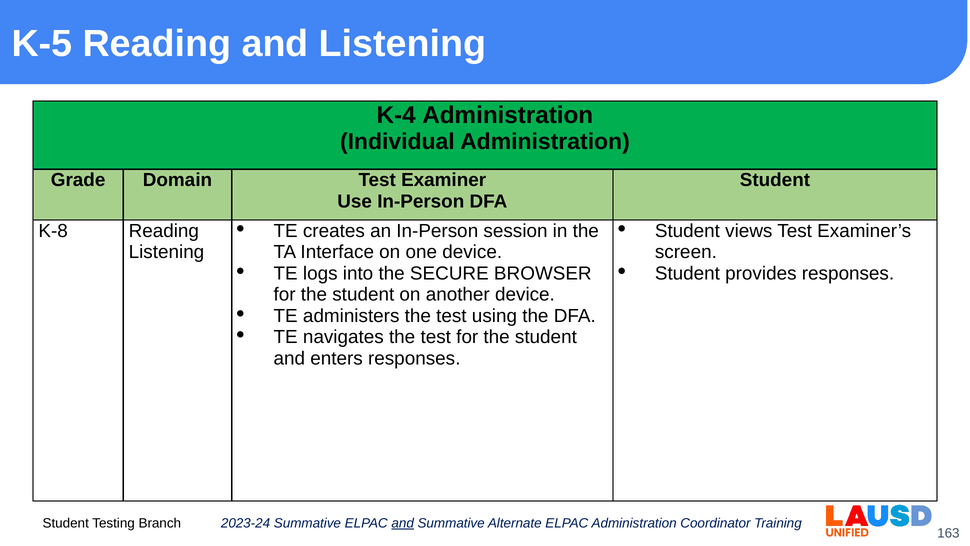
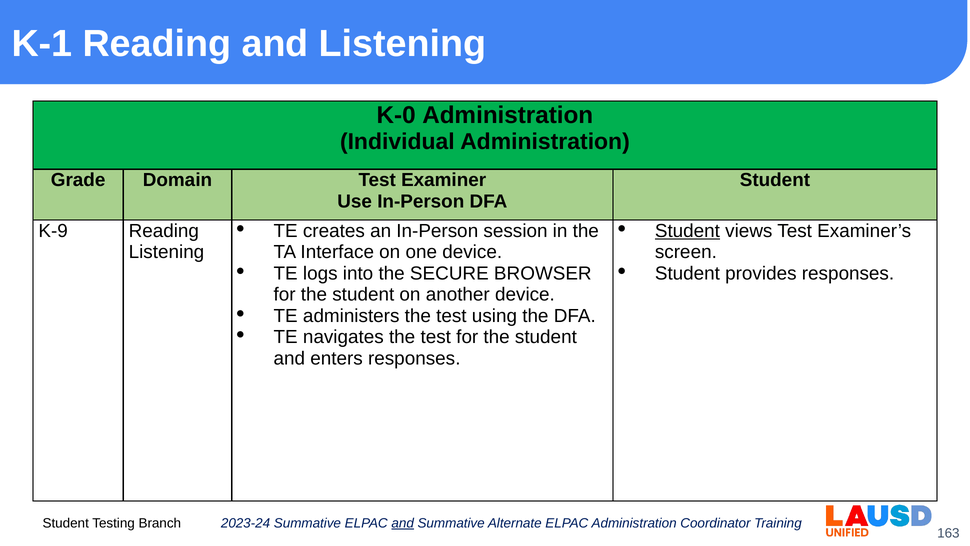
K-5: K-5 -> K-1 (42, 44)
K-4: K-4 -> K-0 (396, 115)
Student underline: none -> present (687, 231)
K-8: K-8 -> K-9 (53, 231)
